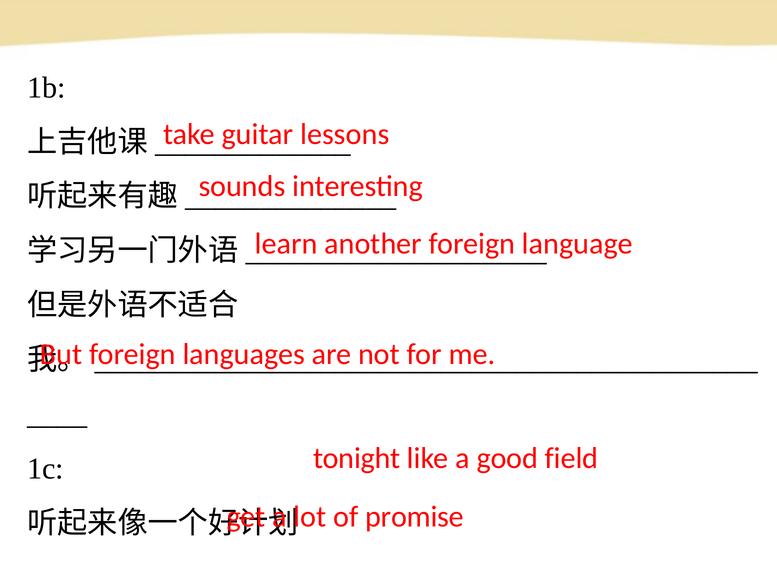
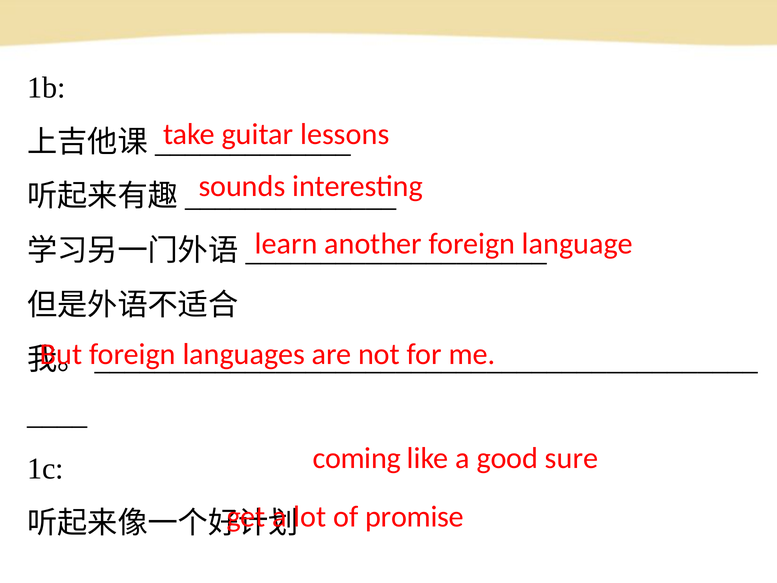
tonight: tonight -> coming (357, 458)
field: field -> sure (571, 458)
